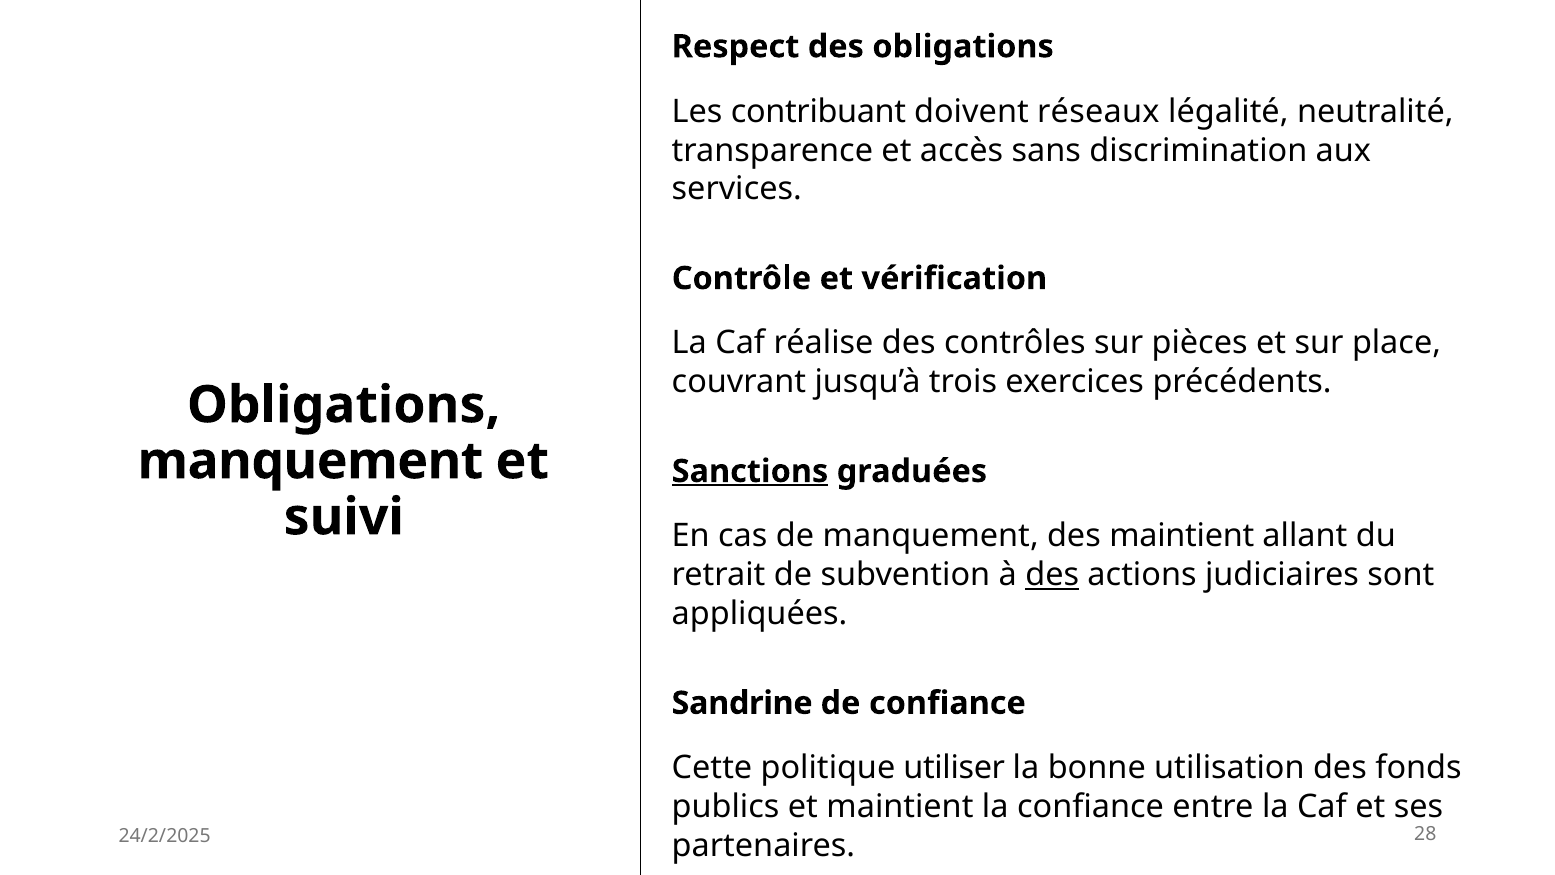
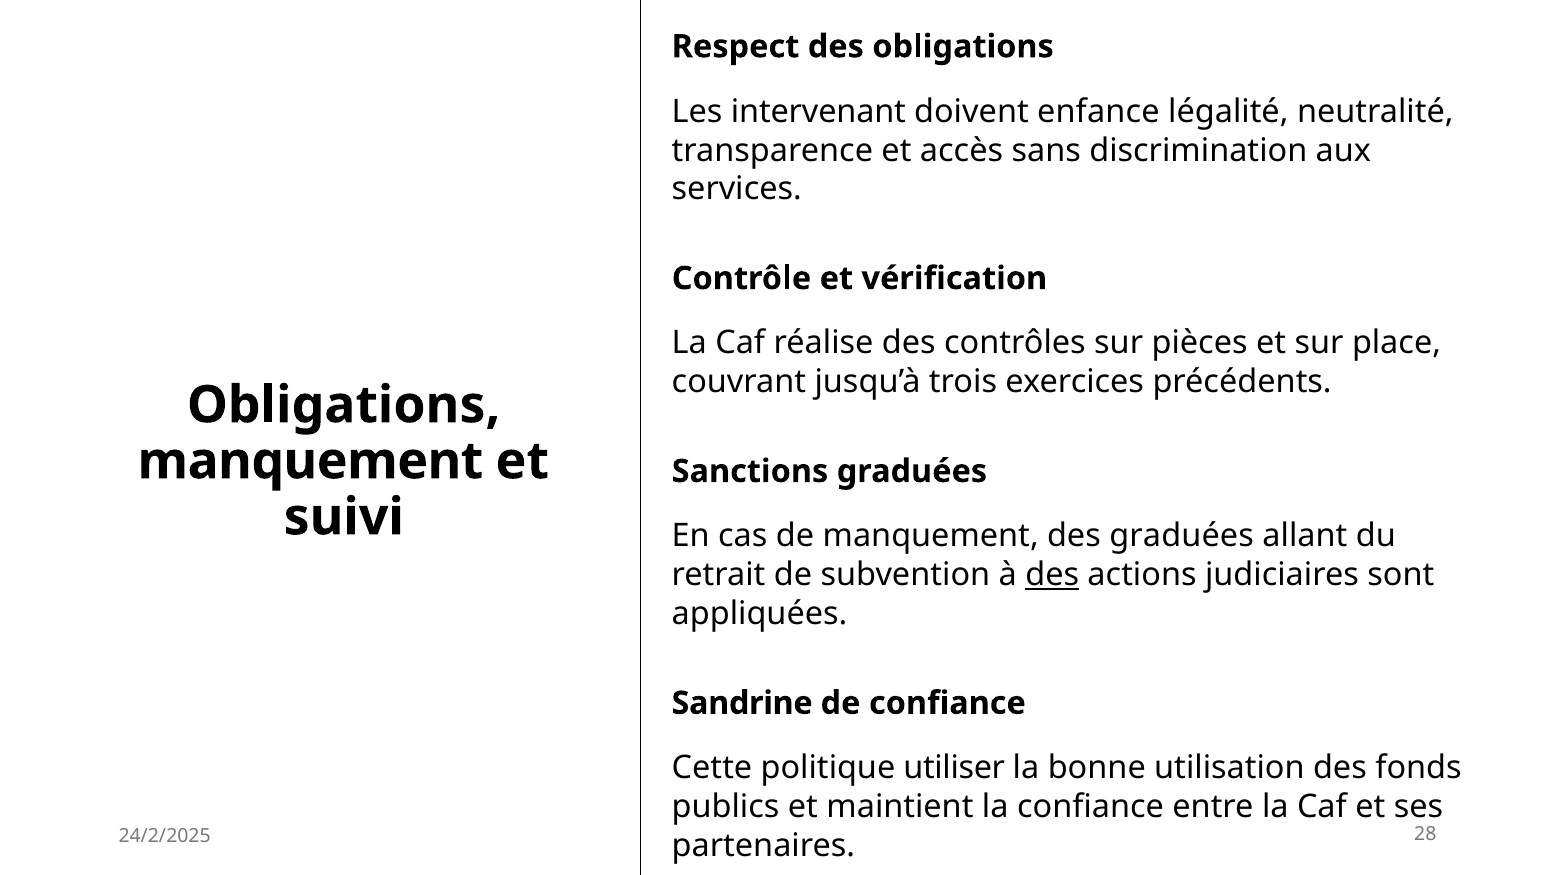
contribuant: contribuant -> intervenant (818, 111)
réseaux: réseaux -> enfance (1098, 111)
Sanctions underline: present -> none (750, 471)
des maintient: maintient -> graduées (1182, 536)
